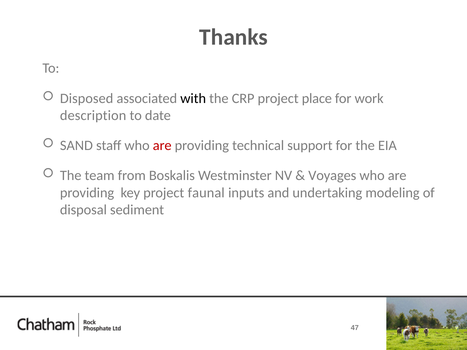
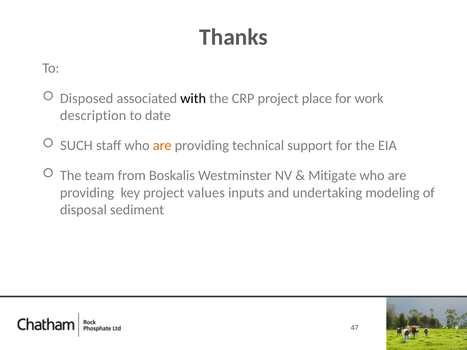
SAND: SAND -> SUCH (76, 146)
are colour: red -> orange (162, 146)
Voyages: Voyages -> Mitigate (332, 176)
faunal: faunal -> values (206, 193)
